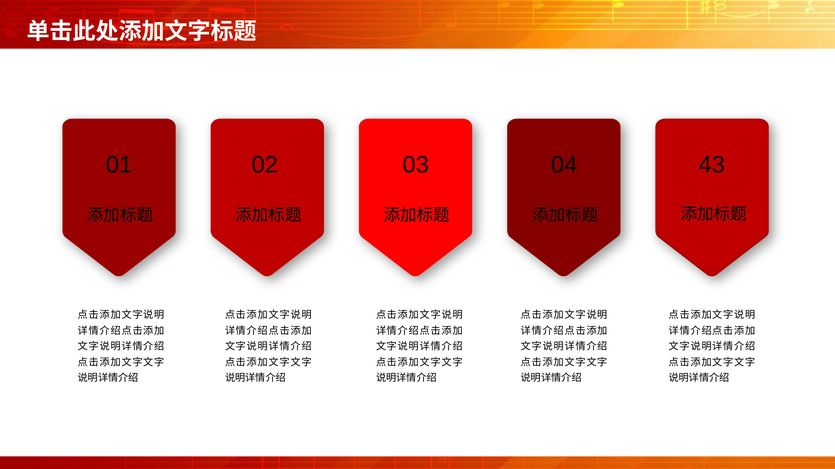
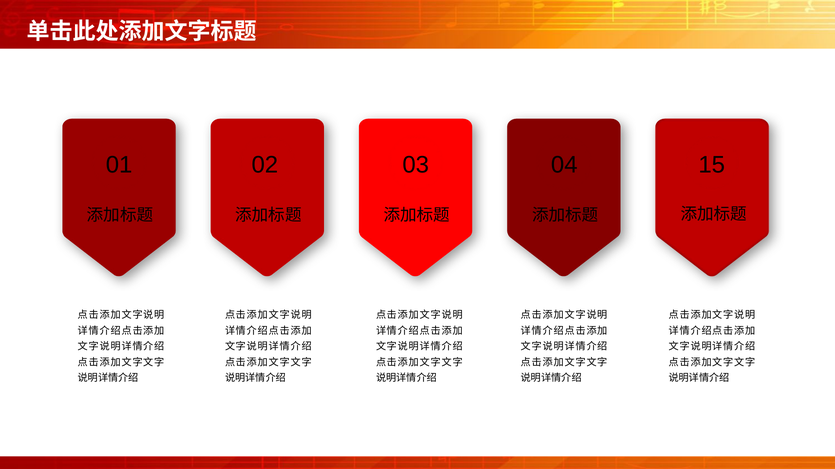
43: 43 -> 15 (712, 165)
